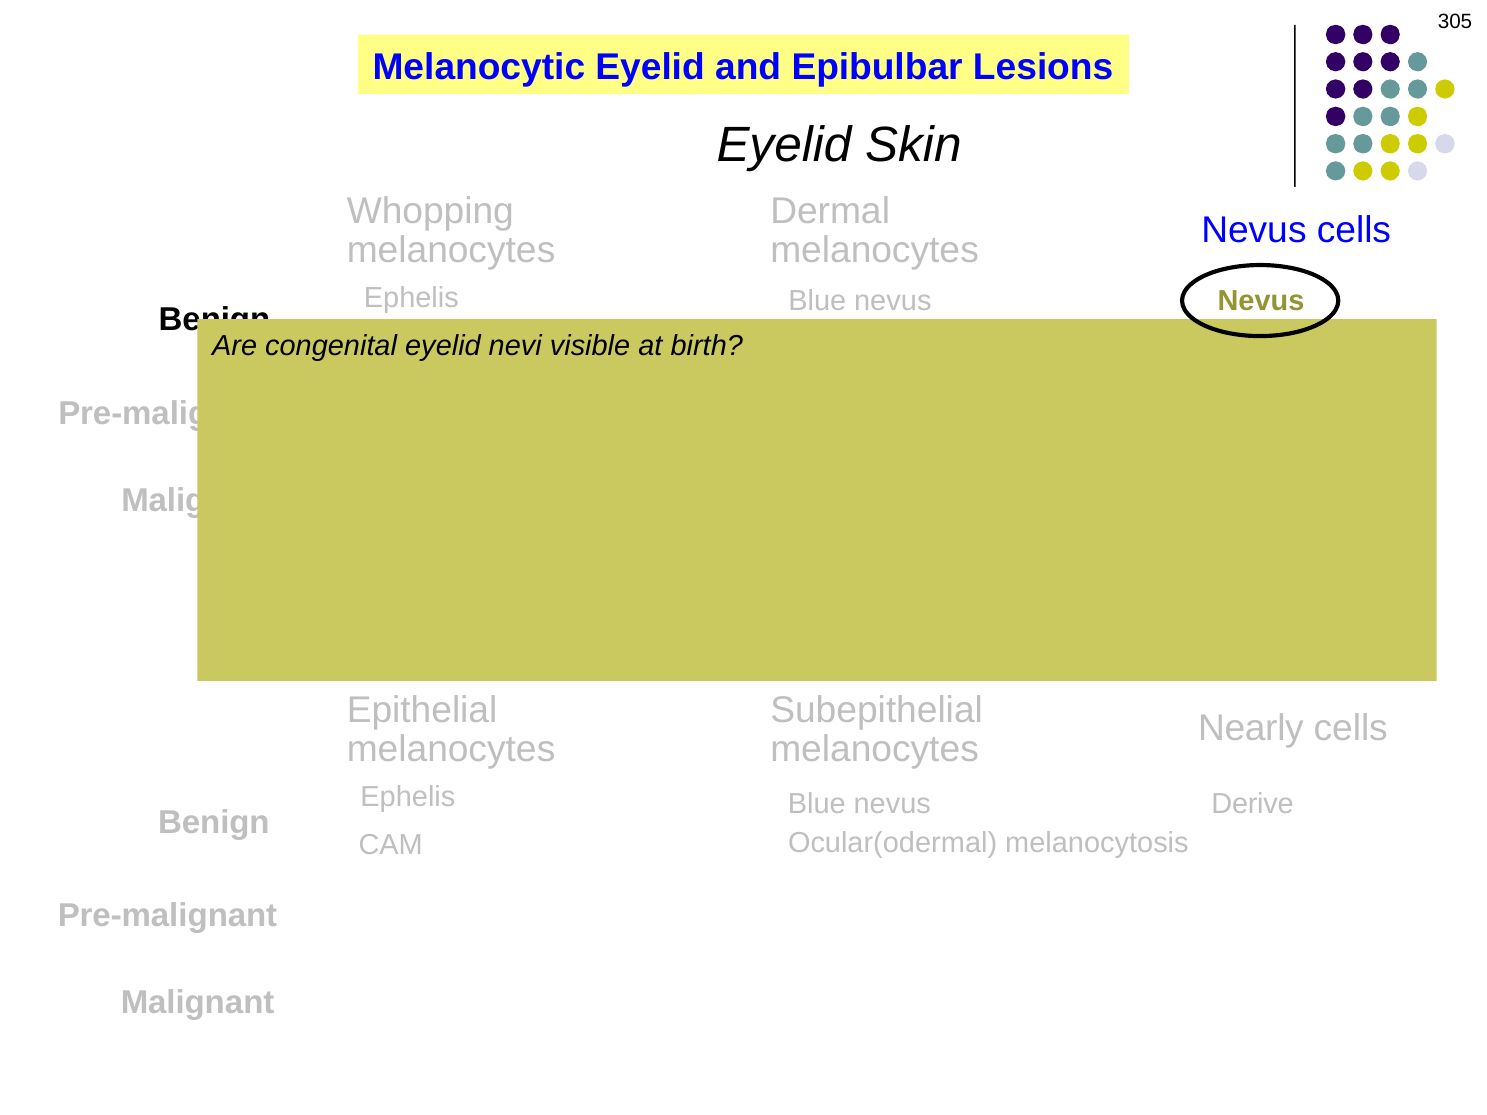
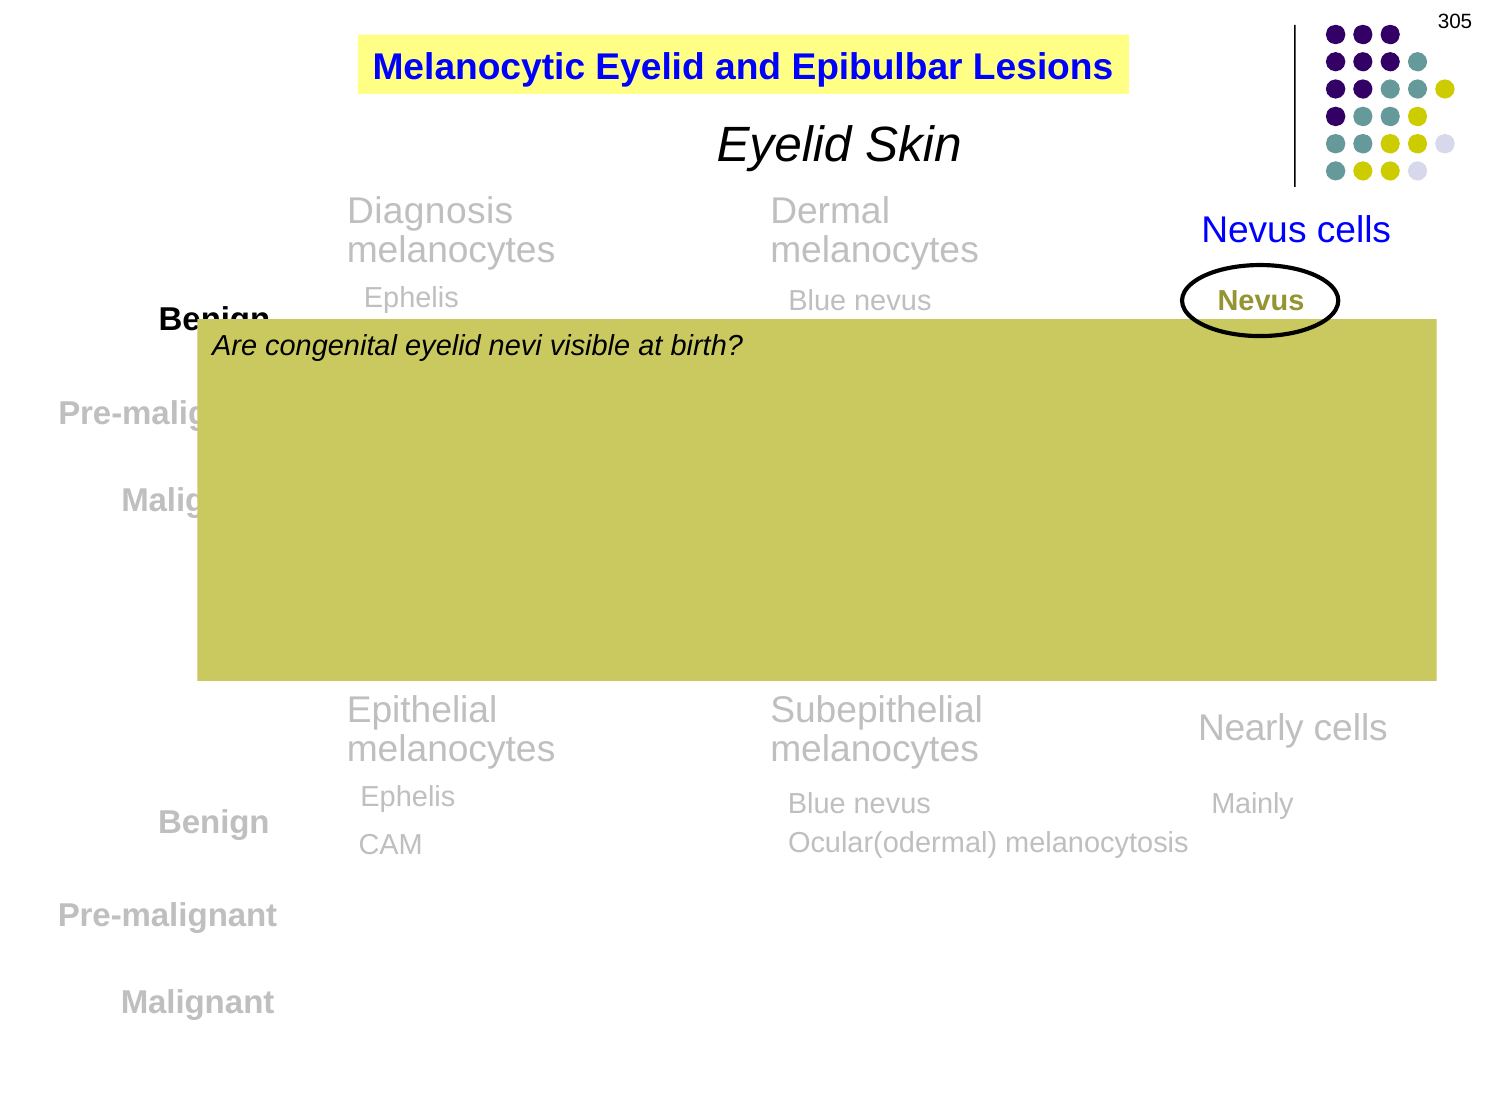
Whopping: Whopping -> Diagnosis (430, 211)
Derive: Derive -> Mainly (1253, 804)
